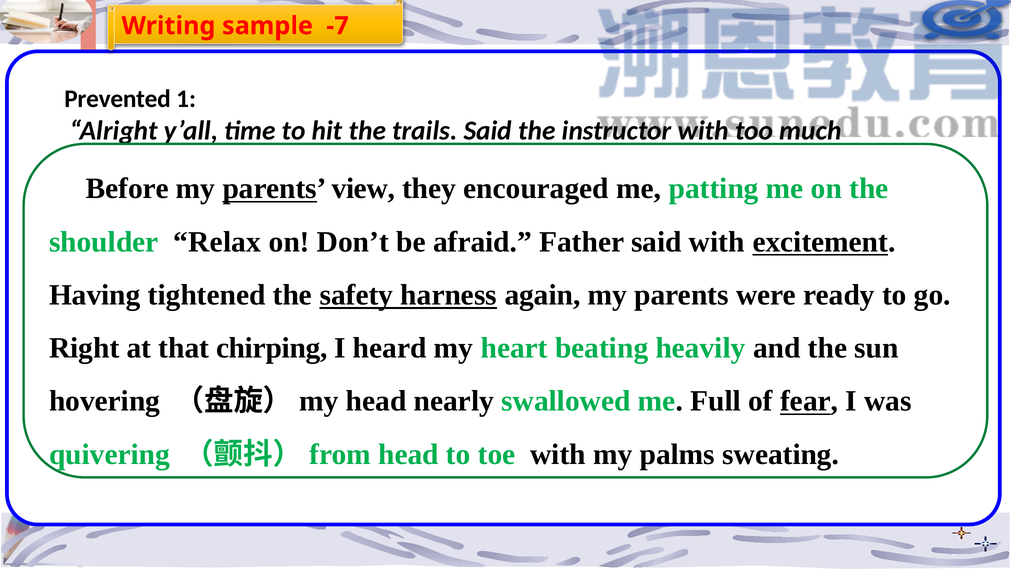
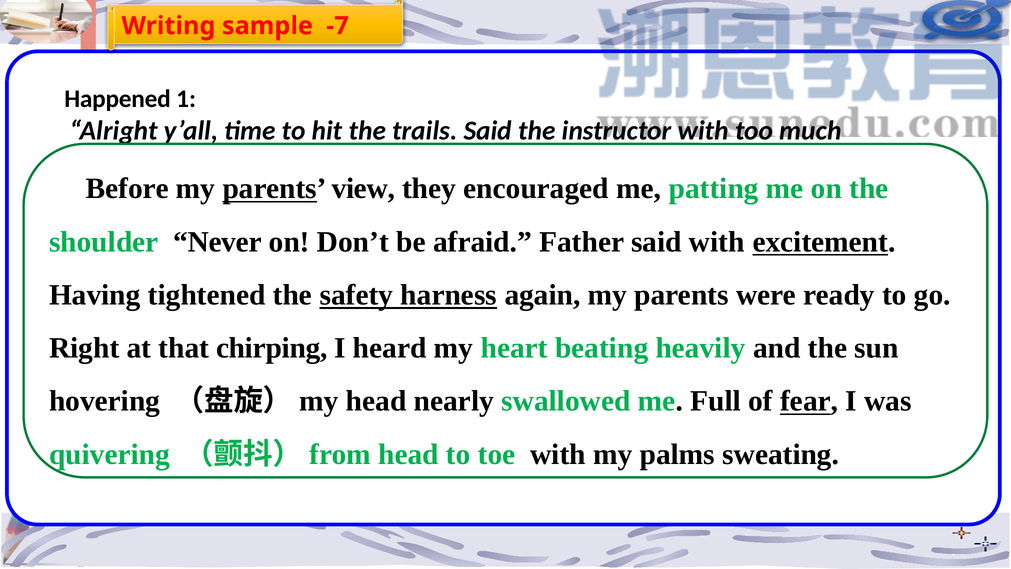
Prevented: Prevented -> Happened (118, 99)
Relax: Relax -> Never (217, 242)
